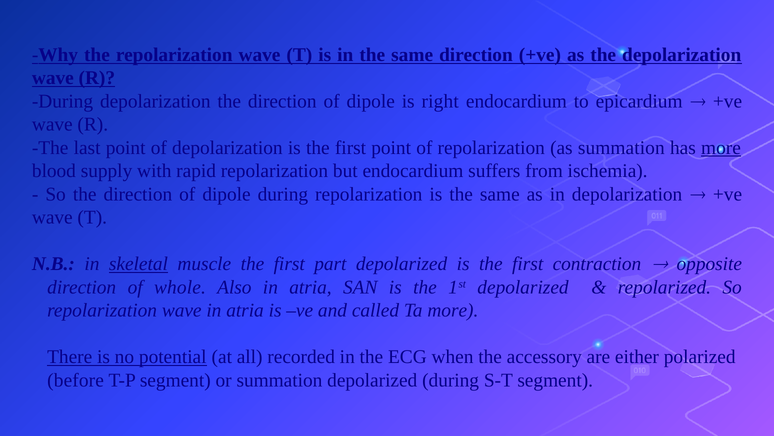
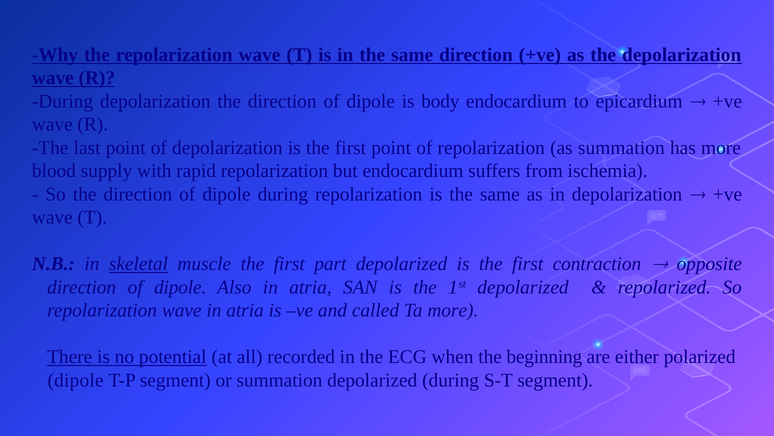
right: right -> body (440, 101)
more underline: present -> none (721, 148)
whole: whole -> dipole (180, 287)
accessory: accessory -> beginning (544, 357)
before: before -> dipole (76, 380)
